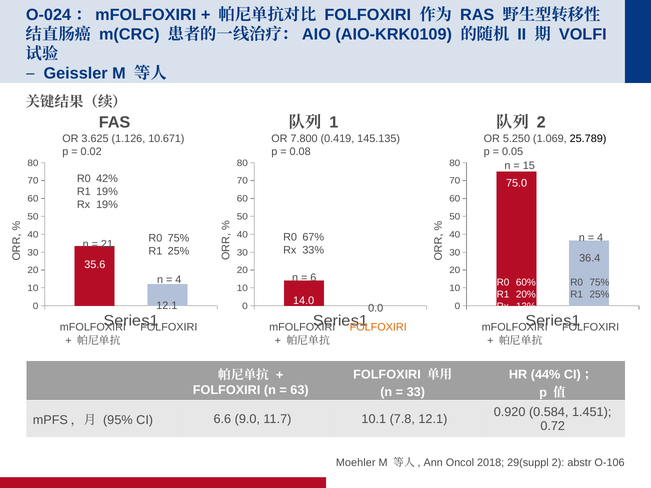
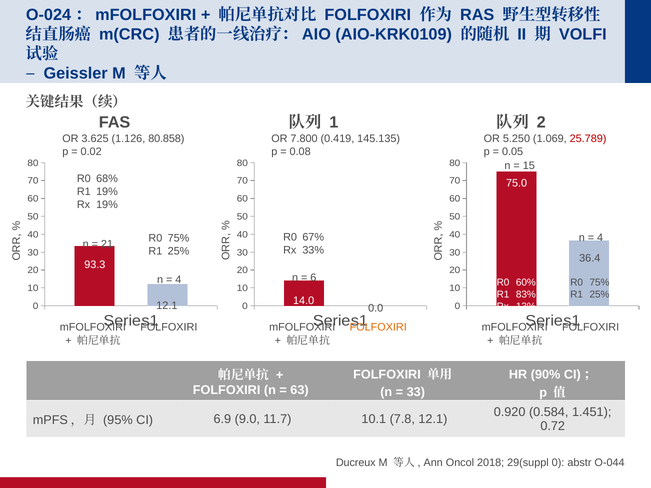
10.671: 10.671 -> 80.858 (166, 139)
25.789 colour: black -> red (588, 139)
42%: 42% -> 68% (107, 179)
35.6: 35.6 -> 93.3 (95, 265)
20%: 20% -> 83% (526, 294)
44%: 44% -> 90% (546, 375)
6.6: 6.6 -> 6.9 (222, 419)
Moehler: Moehler -> Ducreux (356, 463)
29(suppl 2: 2 -> 0 (558, 463)
O-106: O-106 -> O-044 (610, 463)
